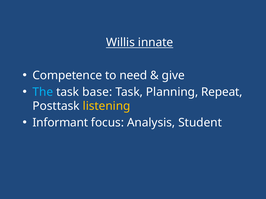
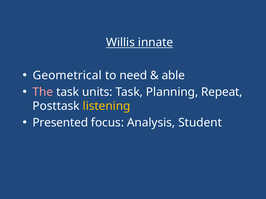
Competence: Competence -> Geometrical (67, 76)
give: give -> able (173, 76)
The colour: light blue -> pink (43, 92)
base: base -> units (97, 92)
Informant: Informant -> Presented (60, 123)
